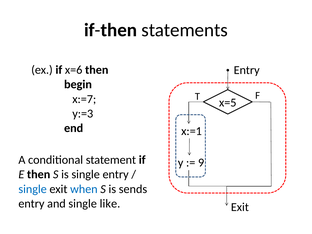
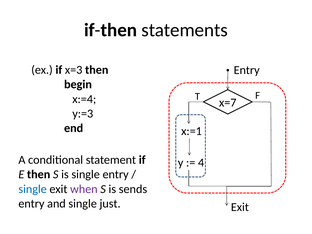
x=6: x=6 -> x=3 (74, 70)
x:=7: x:=7 -> x:=4 (84, 99)
x=5: x=5 -> x=7 (228, 103)
9: 9 -> 4 (201, 163)
when colour: blue -> purple (84, 189)
like: like -> just (110, 204)
